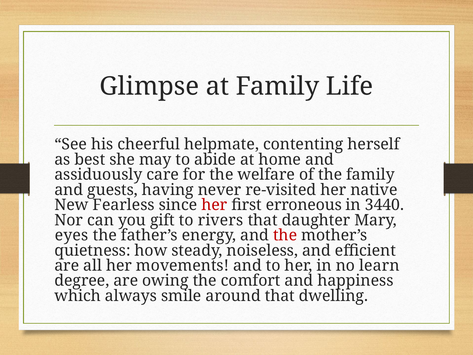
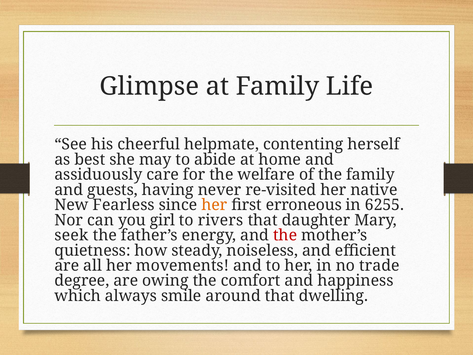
her colour: red -> orange (214, 205)
3440: 3440 -> 6255 (384, 205)
gift: gift -> girl (163, 220)
eyes: eyes -> seek (71, 235)
learn: learn -> trade (379, 265)
